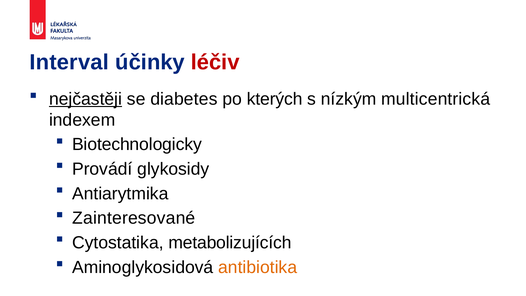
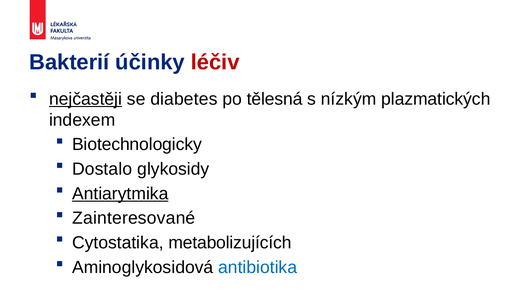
Interval: Interval -> Bakterií (69, 62)
kterých: kterých -> tělesná (275, 99)
multicentrická: multicentrická -> plazmatických (436, 99)
Provádí: Provádí -> Dostalo (102, 169)
Antiarytmika underline: none -> present (120, 194)
antibiotika colour: orange -> blue (258, 267)
